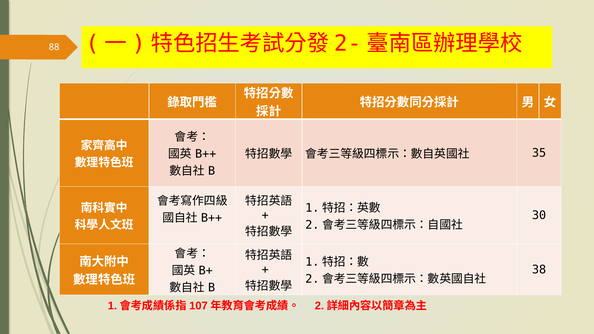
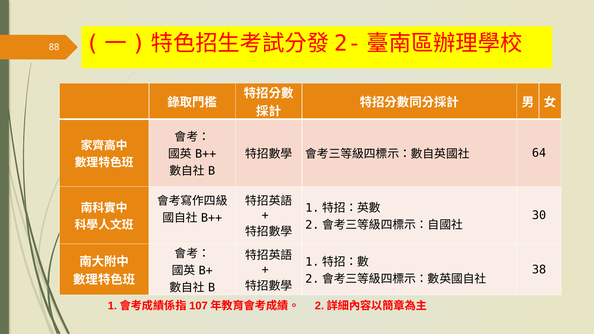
35: 35 -> 64 (539, 153)
